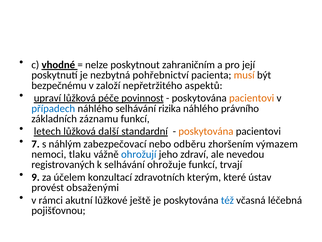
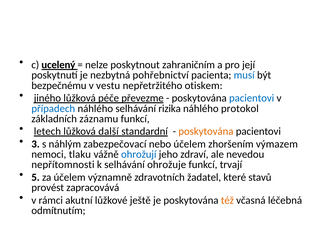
vhodné: vhodné -> ucelený (58, 65)
musí colour: orange -> blue (244, 75)
založí: založí -> vestu (108, 85)
aspektů: aspektů -> otiskem (204, 85)
upraví: upraví -> jiného (47, 98)
povinnost: povinnost -> převezme (143, 98)
pacientovi colour: orange -> blue (252, 98)
právního: právního -> protokol (240, 108)
7: 7 -> 3 (36, 144)
nebo odběru: odběru -> účelem (190, 144)
registrovaných: registrovaných -> nepřítomnosti (63, 164)
9: 9 -> 5 (36, 177)
konzultací: konzultací -> významně (110, 177)
kterým: kterým -> žadatel (204, 177)
ústav: ústav -> stavů (260, 177)
obsaženými: obsaženými -> zapracovává (93, 187)
též colour: blue -> orange (227, 200)
pojišťovnou: pojišťovnou -> odmítnutím (58, 210)
